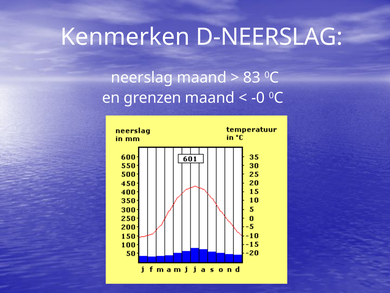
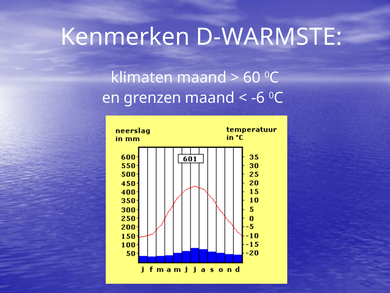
D-NEERSLAG: D-NEERSLAG -> D-WARMSTE (269, 37)
neerslag: neerslag -> klimaten (142, 77)
83: 83 -> 60 (252, 77)
-0: -0 -> -6 (258, 98)
